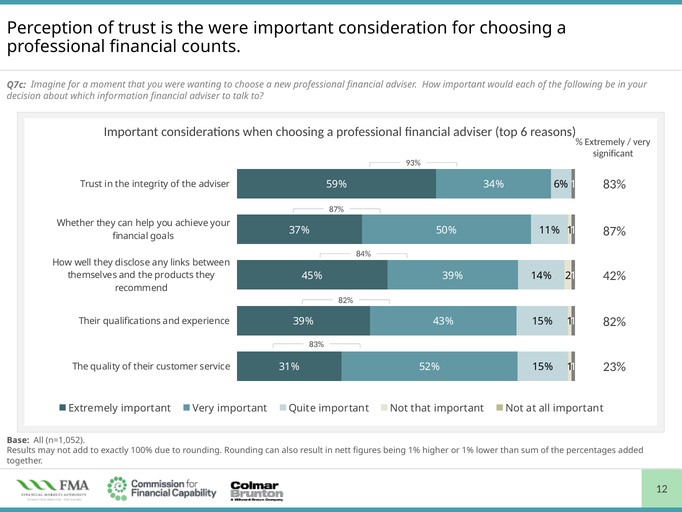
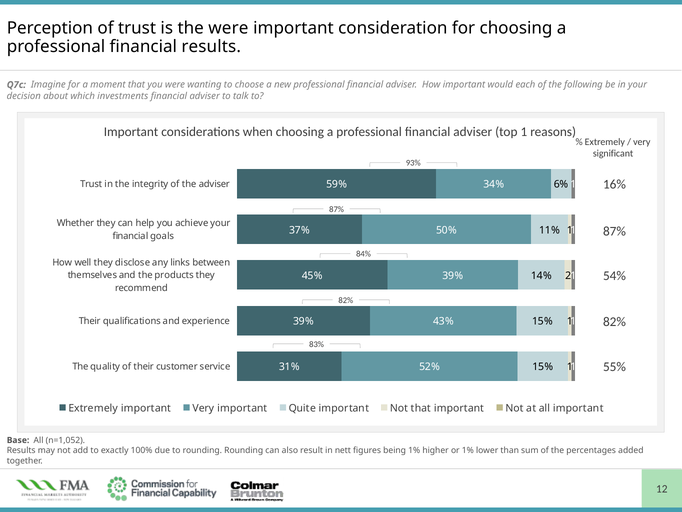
financial counts: counts -> results (211, 46)
information: information -> investments (123, 96)
top 6: 6 -> 1 (524, 132)
83%: 83% -> 16% (614, 184)
42%: 42% -> 54% (614, 275)
23%: 23% -> 55% (614, 366)
